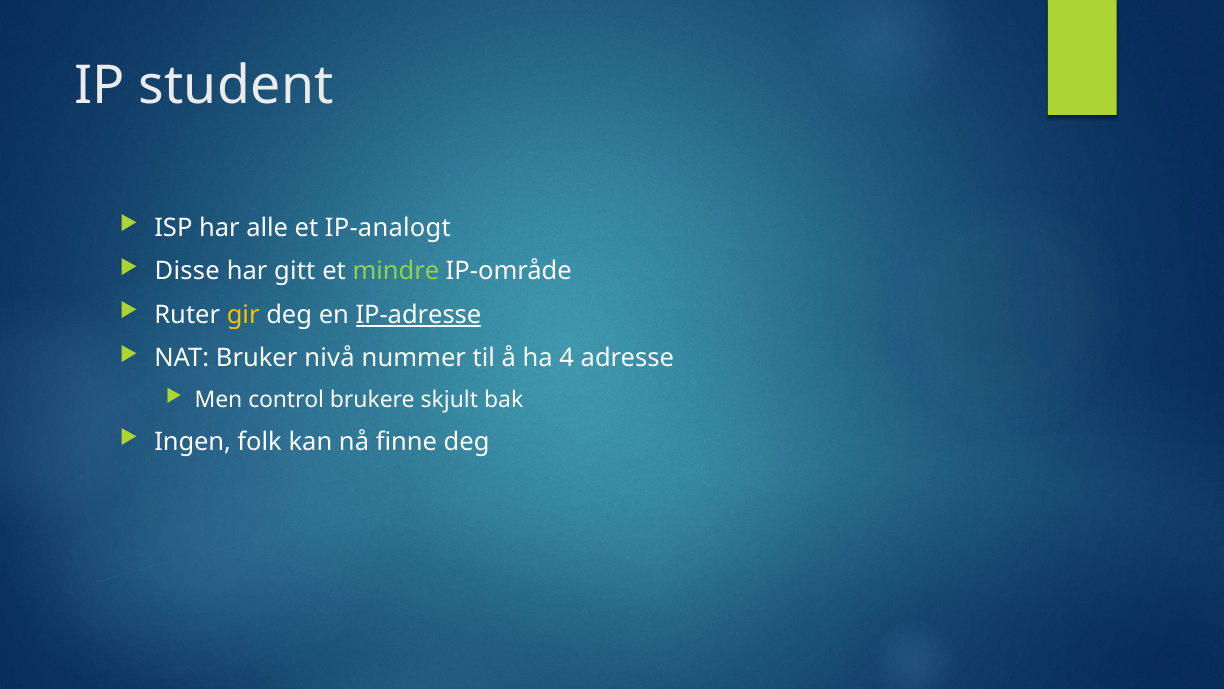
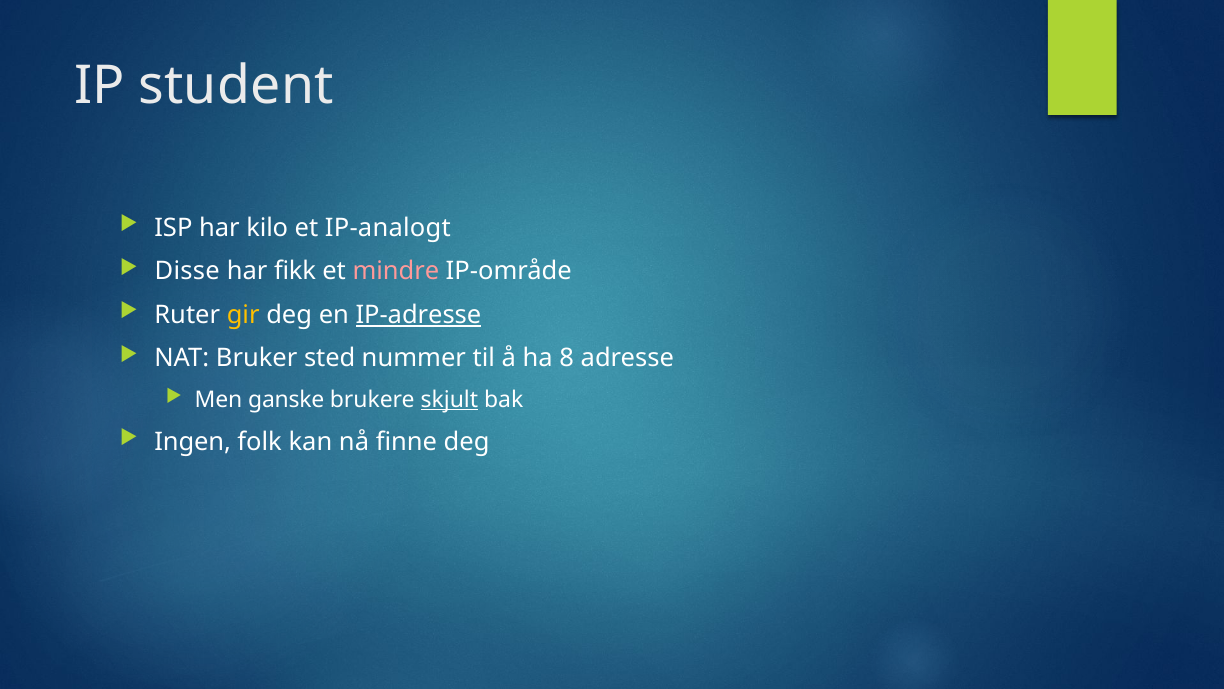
alle: alle -> kilo (267, 228)
gitt: gitt -> fikk (295, 271)
mindre colour: light green -> pink (396, 271)
nivå: nivå -> sted (330, 358)
4: 4 -> 8 (567, 358)
control: control -> ganske (286, 400)
skjult underline: none -> present (449, 400)
